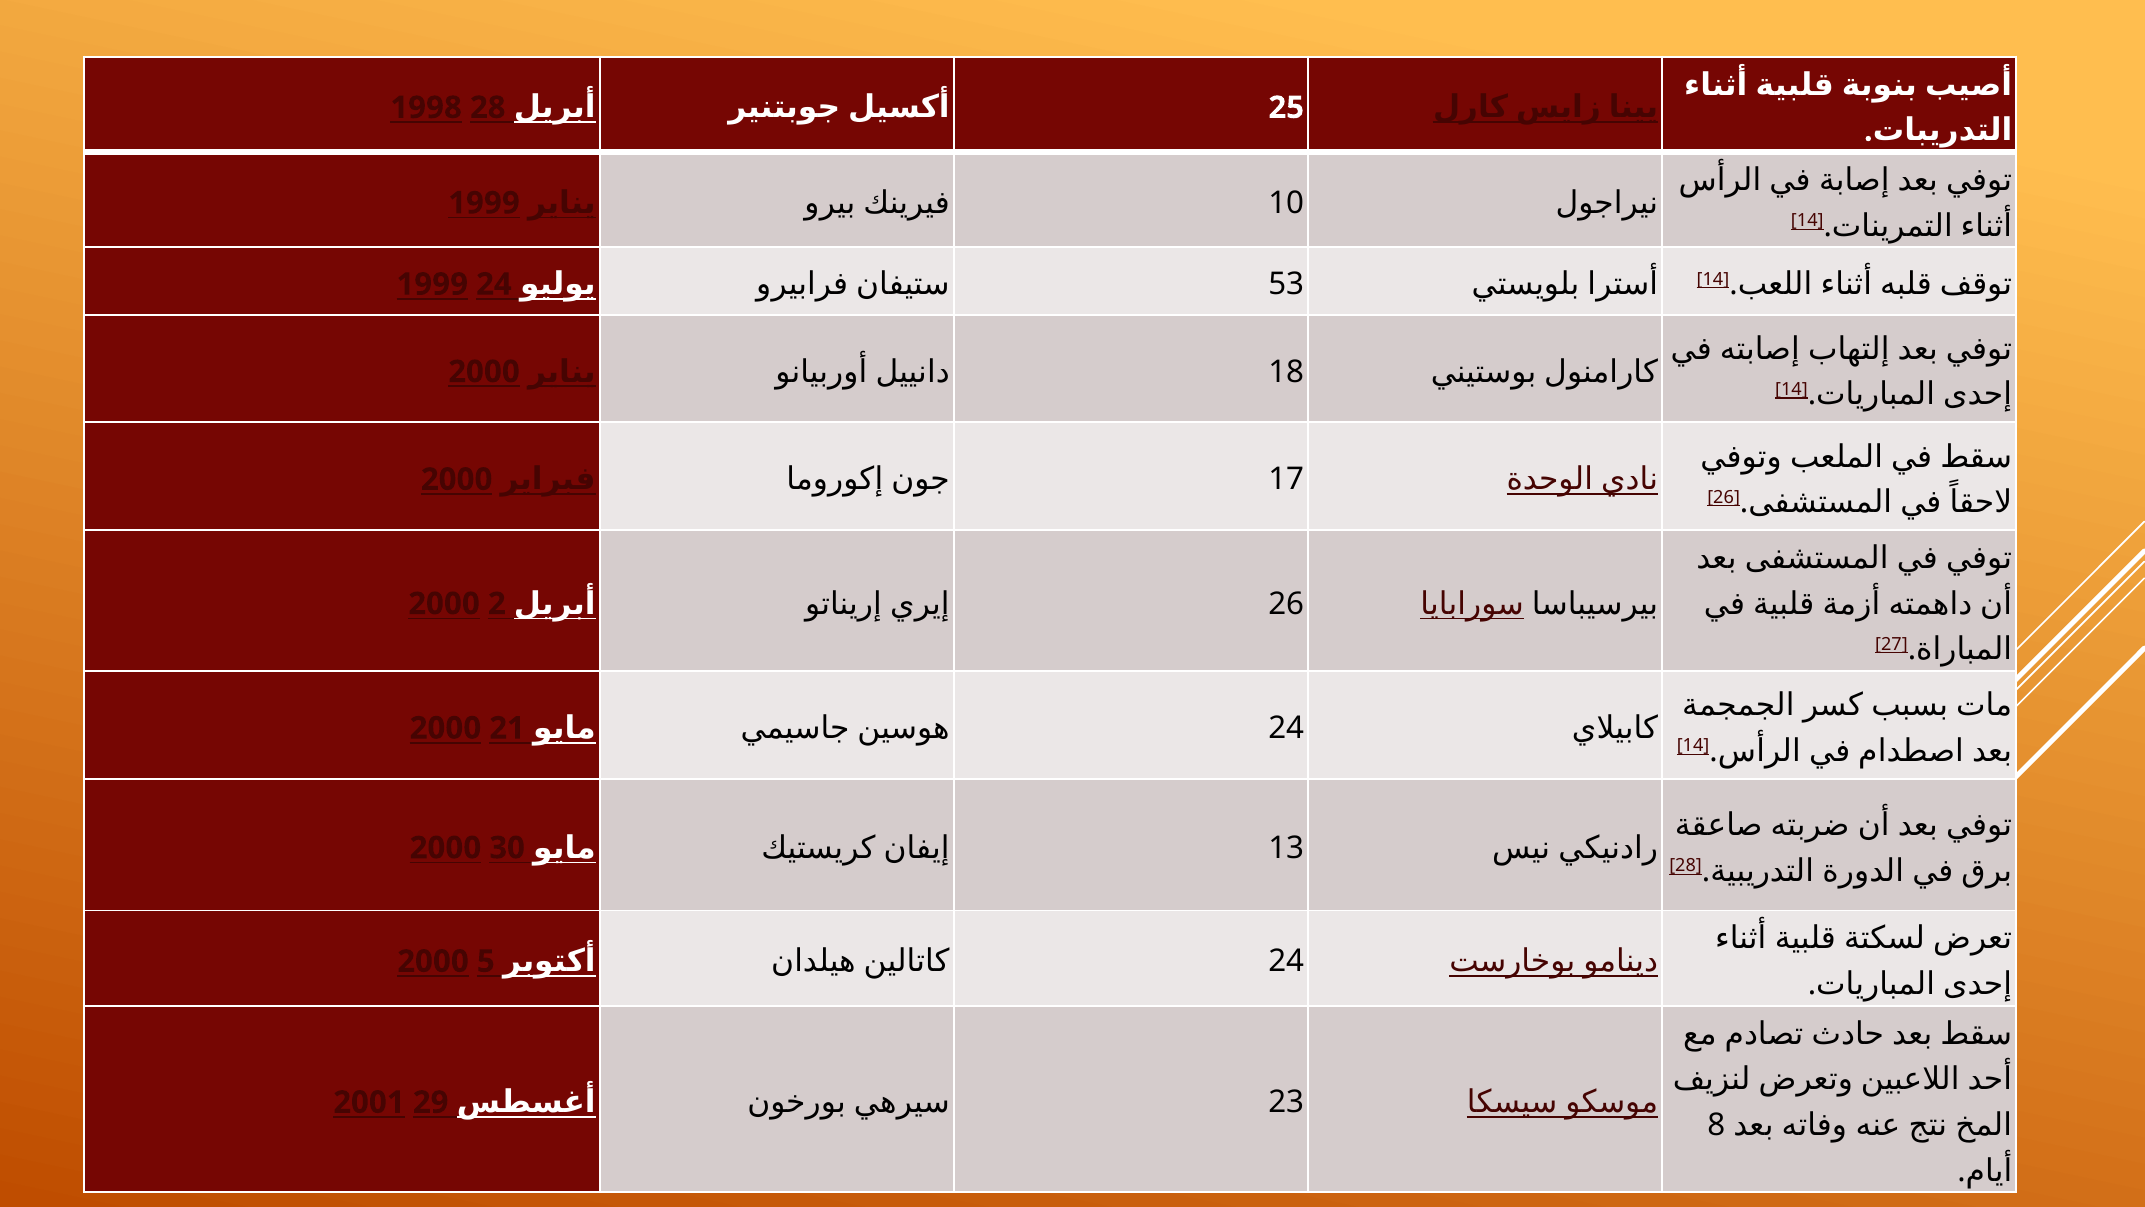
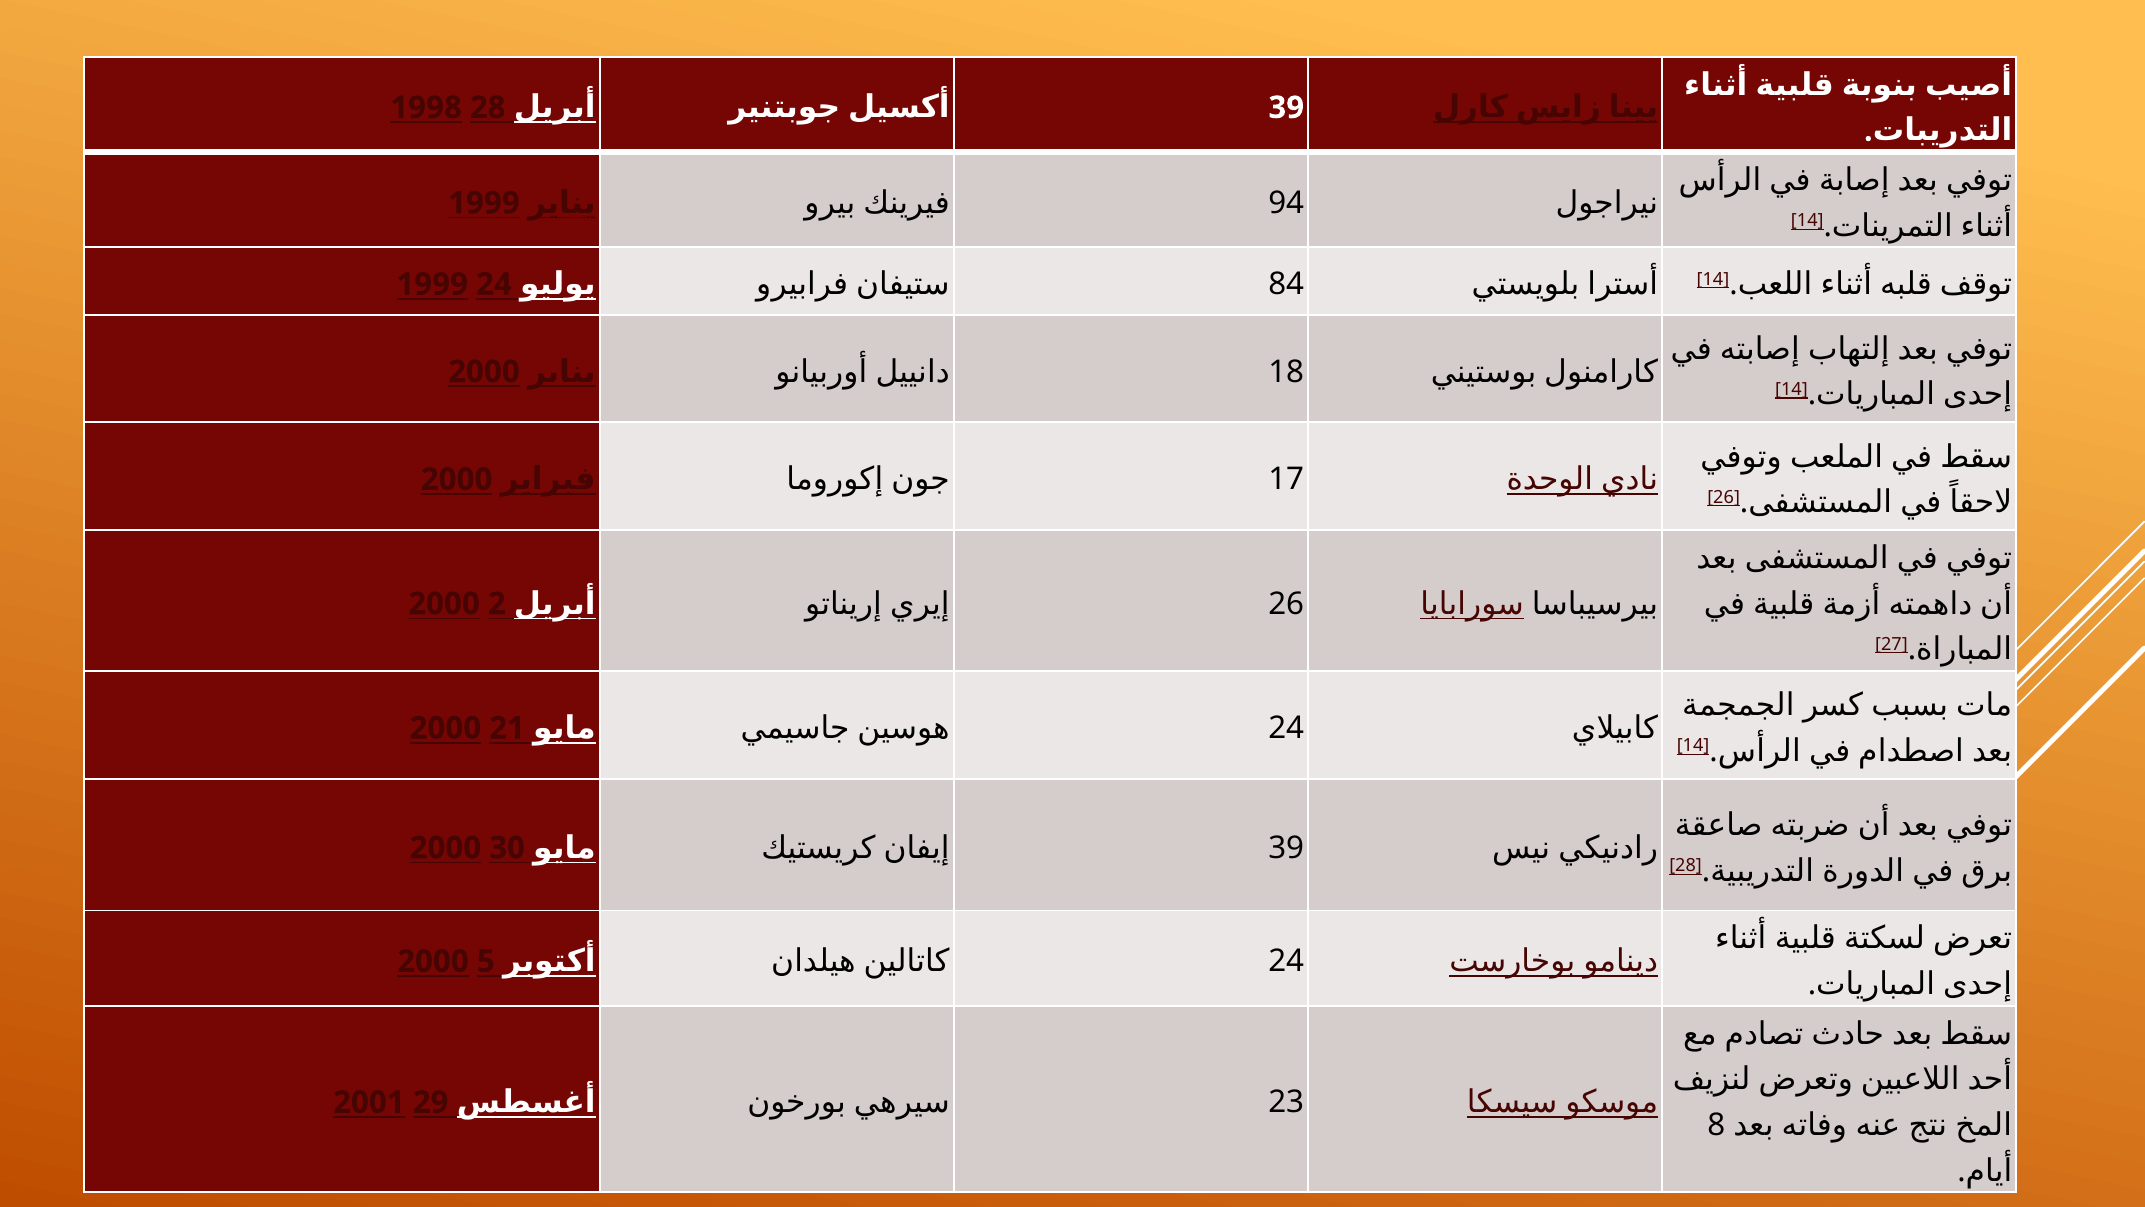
25: 25 -> 39 (1286, 108)
10: 10 -> 94 (1286, 203)
53: 53 -> 84 (1286, 284)
13: 13 -> 39 (1286, 848)
